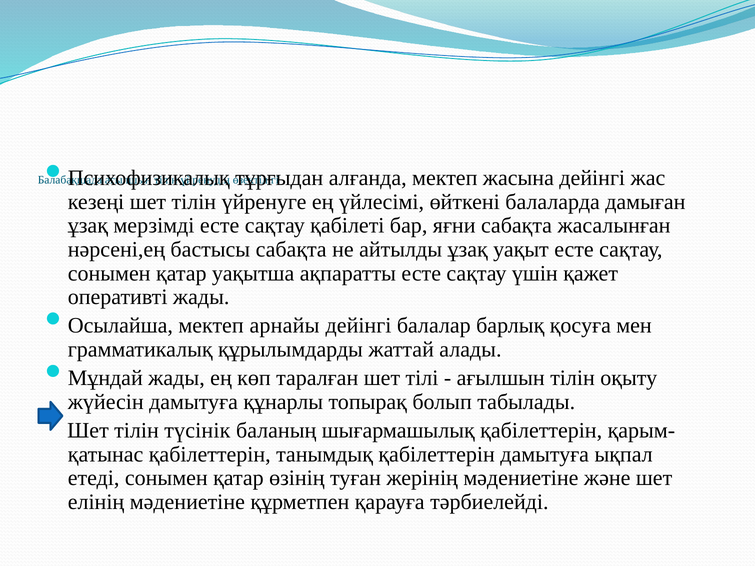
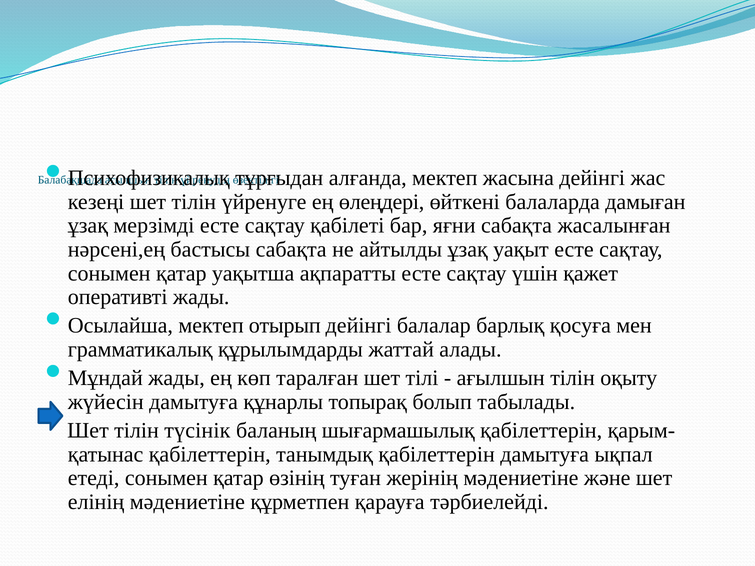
үйлесімі: үйлесімі -> өлеңдері (382, 202)
арнайы: арнайы -> отырып (285, 326)
